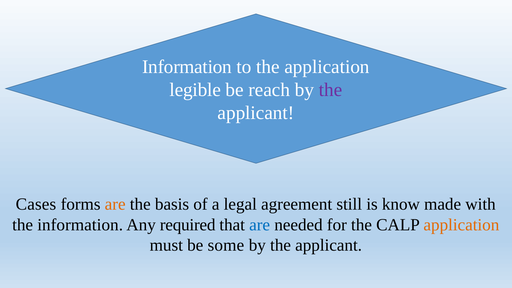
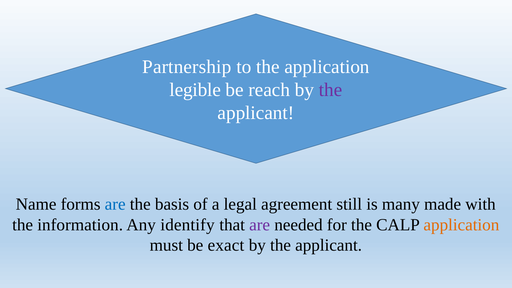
Information: Information -> Partnership (187, 67)
Cases: Cases -> Name (36, 204)
are colour: orange -> blue (115, 204)
know: know -> many (401, 204)
required: required -> identify (188, 225)
are colour: blue -> purple (260, 225)
some: some -> exact (226, 245)
